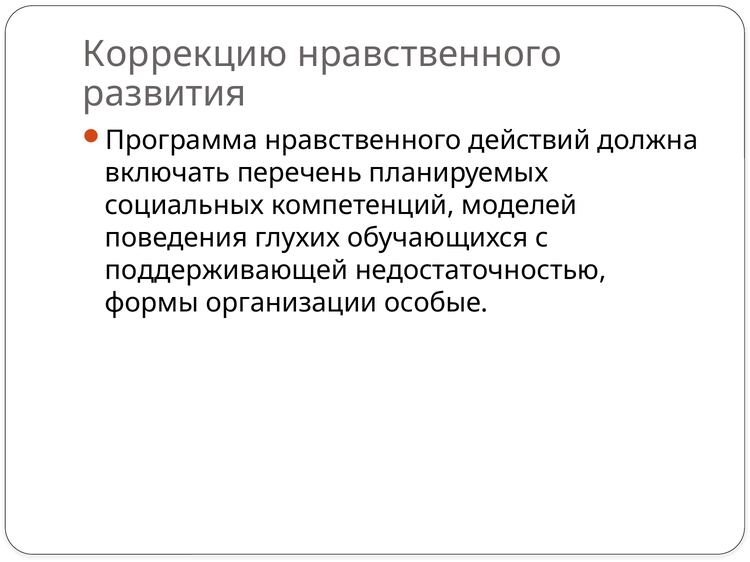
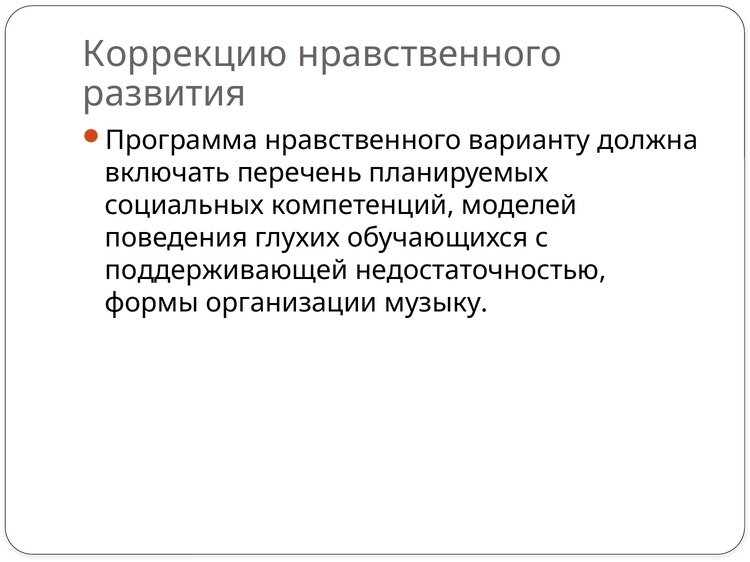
действий: действий -> варианту (529, 141)
особые: особые -> музыку (436, 303)
